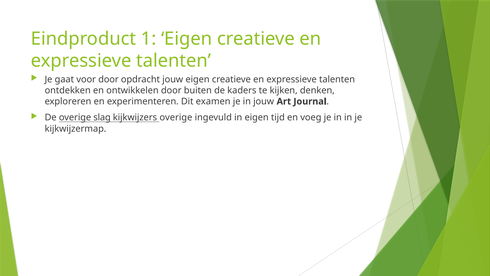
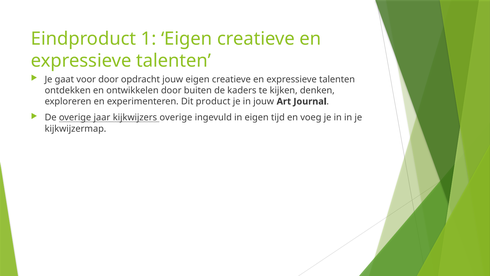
examen: examen -> product (213, 101)
slag: slag -> jaar (102, 117)
